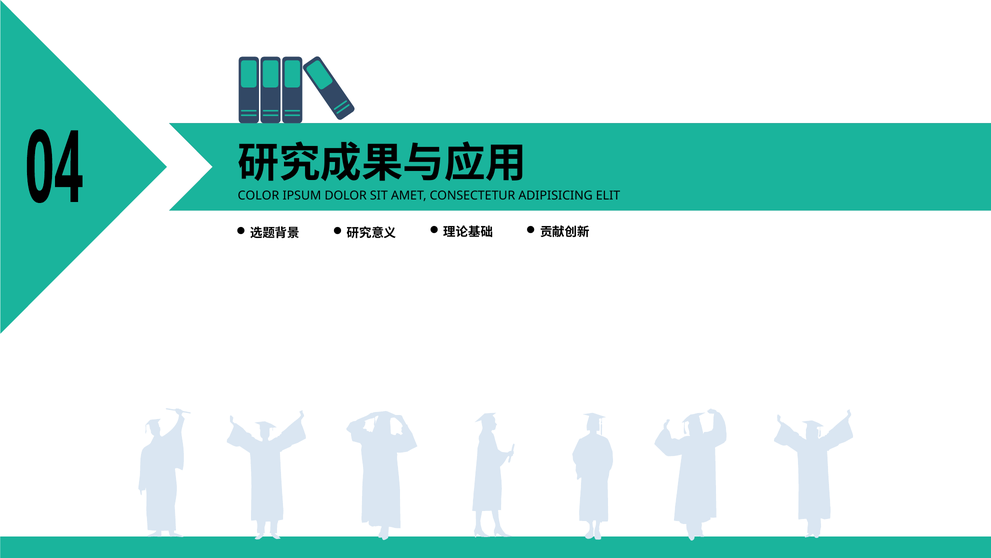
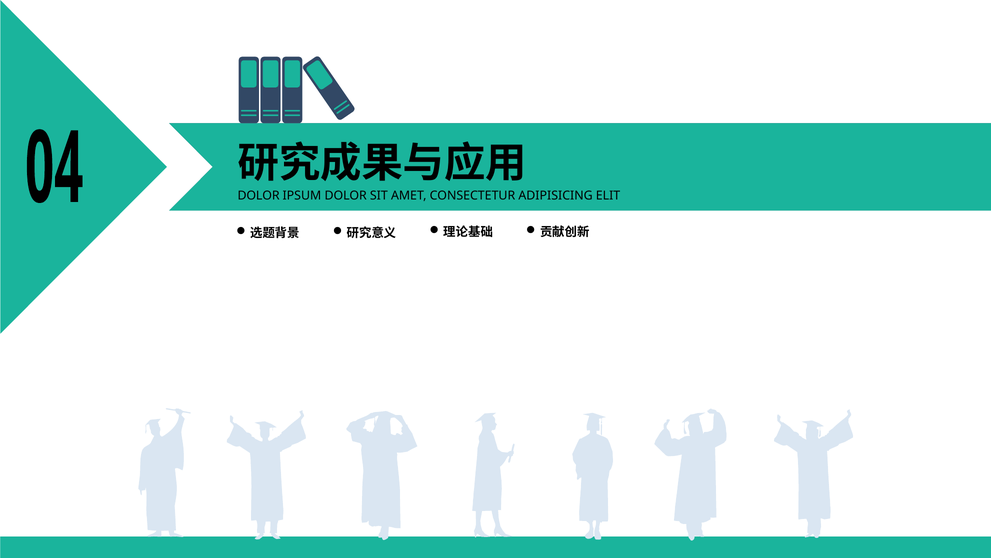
COLOR: COLOR -> DOLOR (259, 196)
